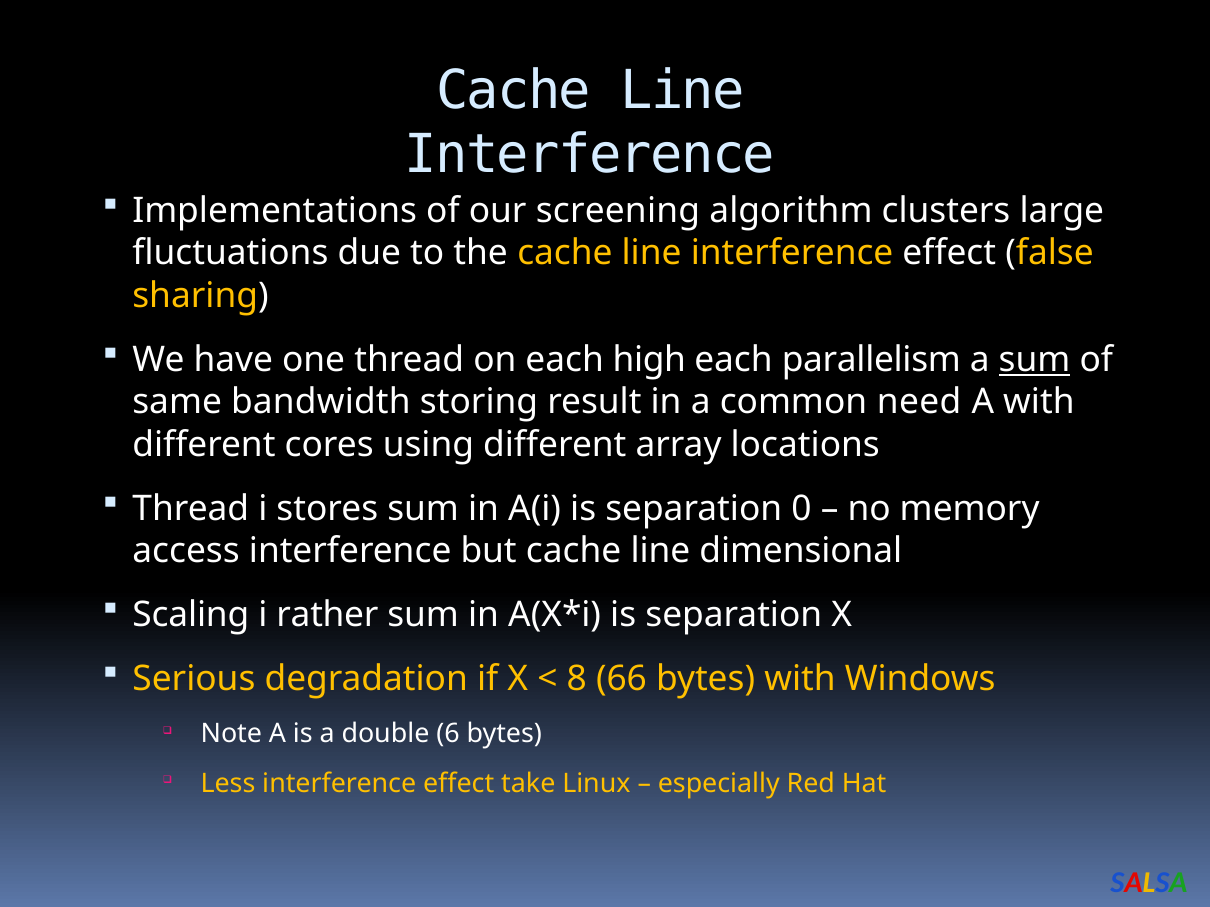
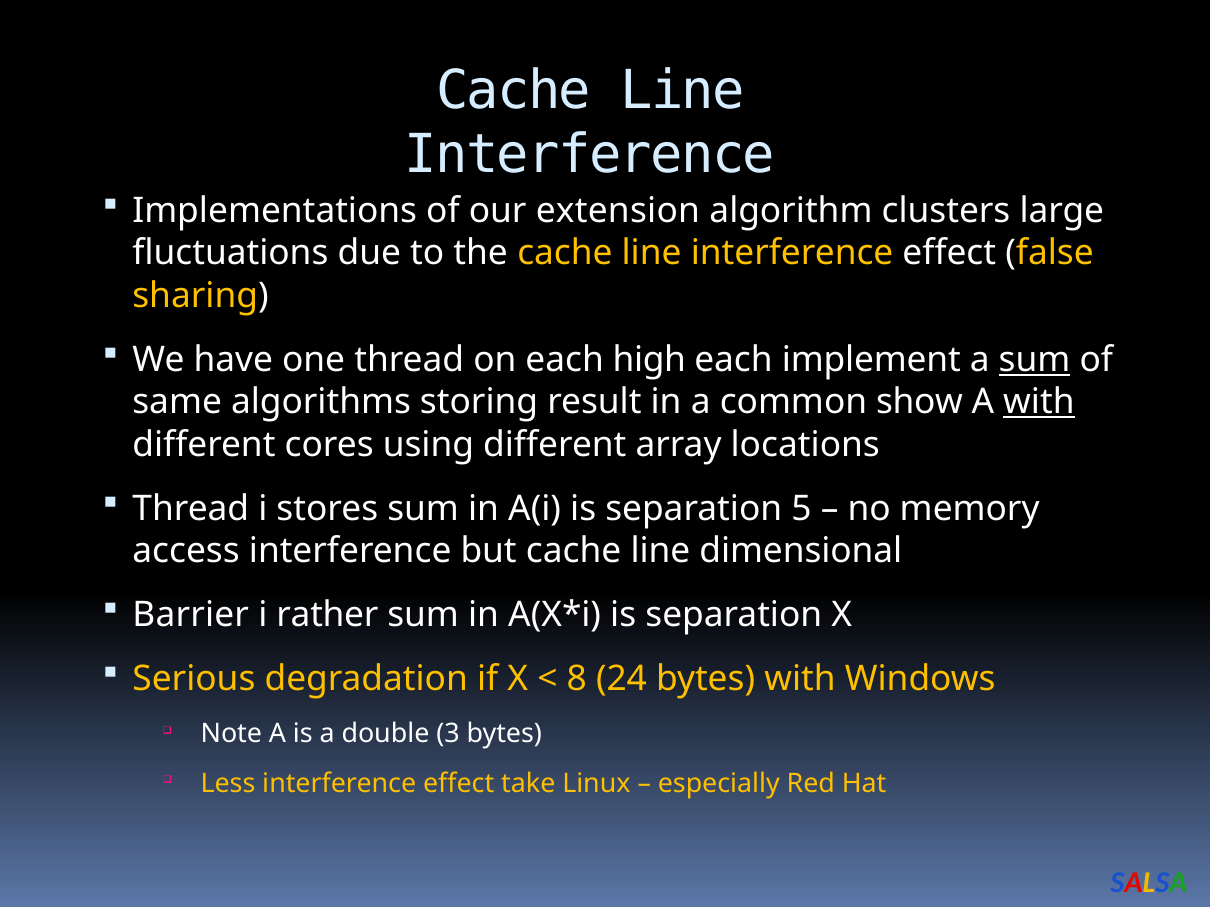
screening: screening -> extension (618, 211)
parallelism: parallelism -> implement (871, 360)
bandwidth: bandwidth -> algorithms (321, 402)
need: need -> show (919, 402)
with underline: none -> present (1039, 402)
0: 0 -> 5 (801, 509)
Scaling: Scaling -> Barrier (191, 616)
66: 66 -> 24 (621, 680)
6: 6 -> 3 (448, 734)
